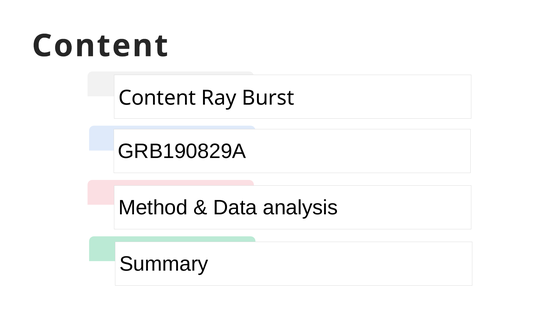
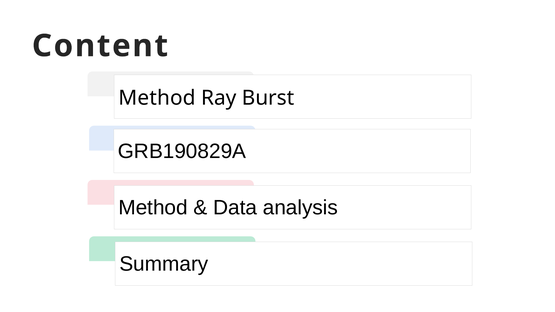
Content: Content -> Method (157, 98)
